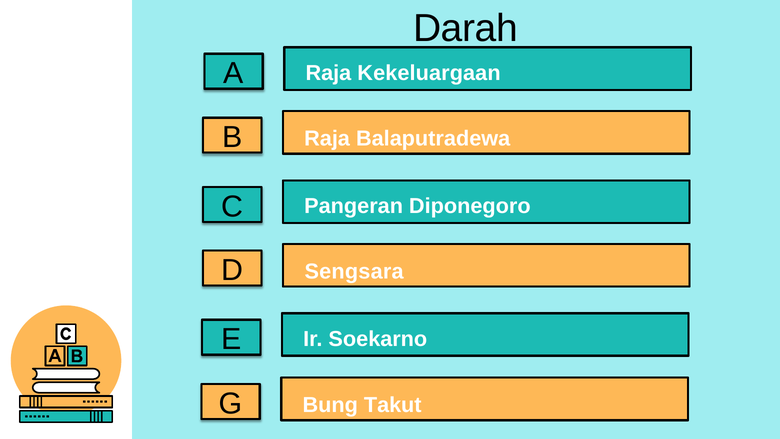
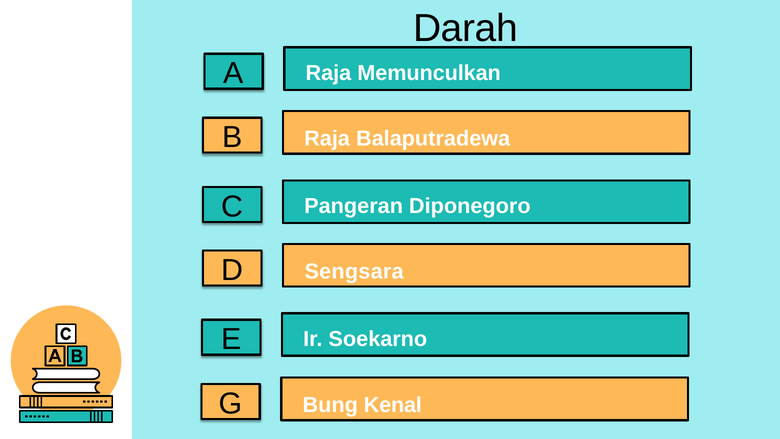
Kekeluargaan: Kekeluargaan -> Memunculkan (429, 73)
Takut: Takut -> Kenal (393, 405)
